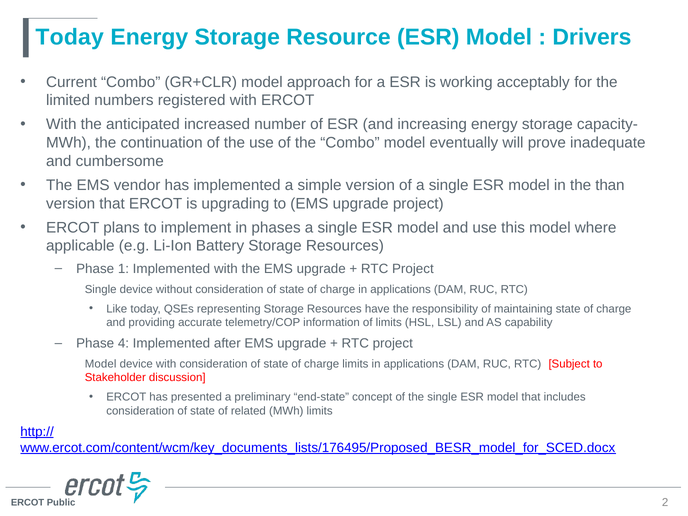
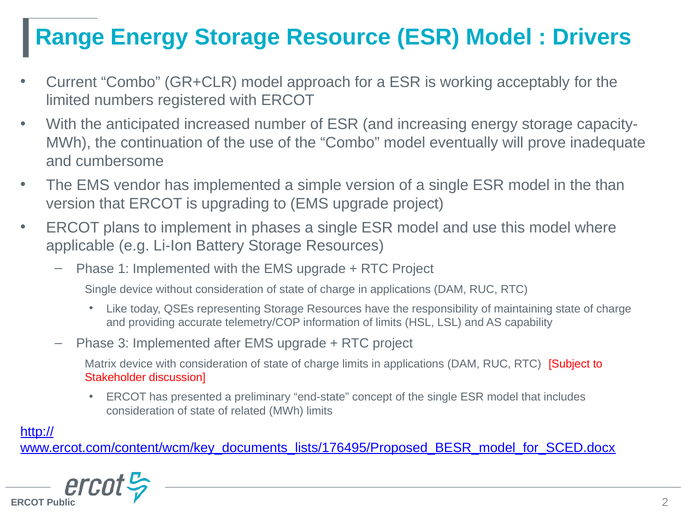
Today: Today -> Range (70, 37)
4: 4 -> 3 (123, 343)
Model: Model -> Matrix (101, 364)
